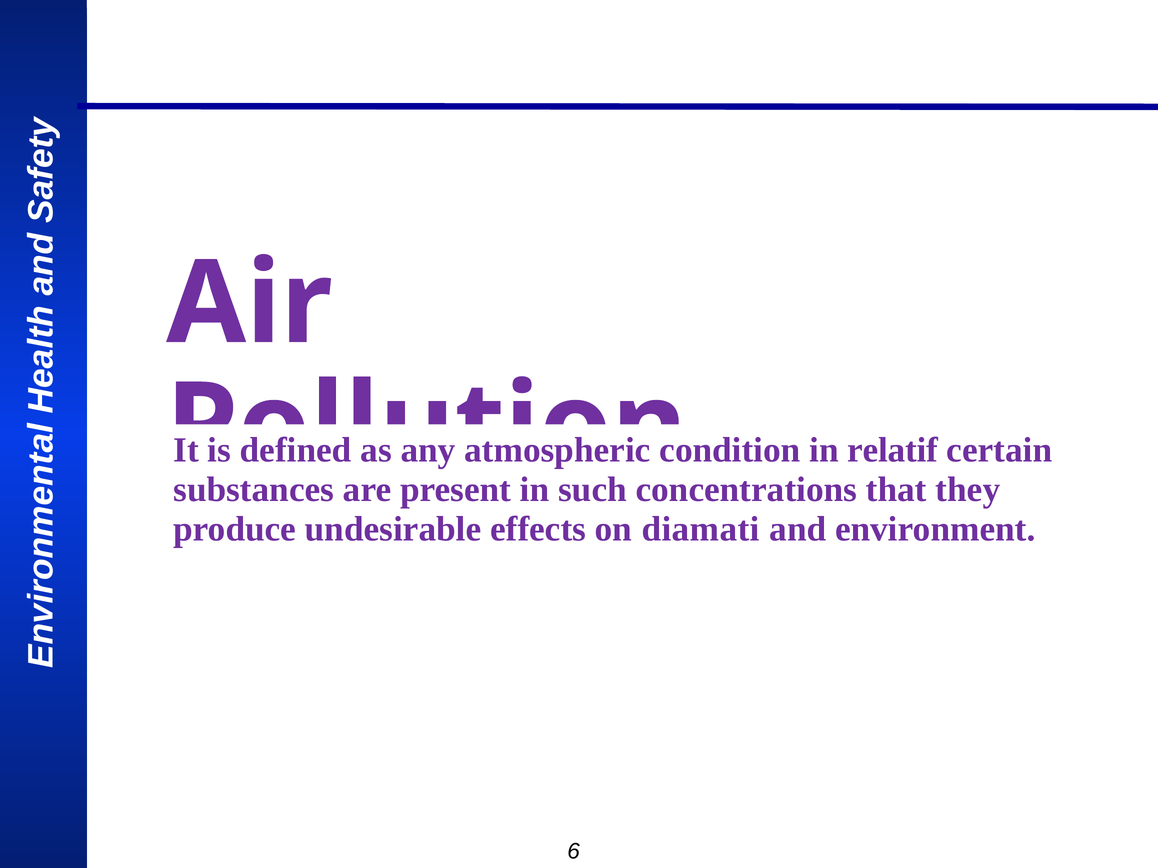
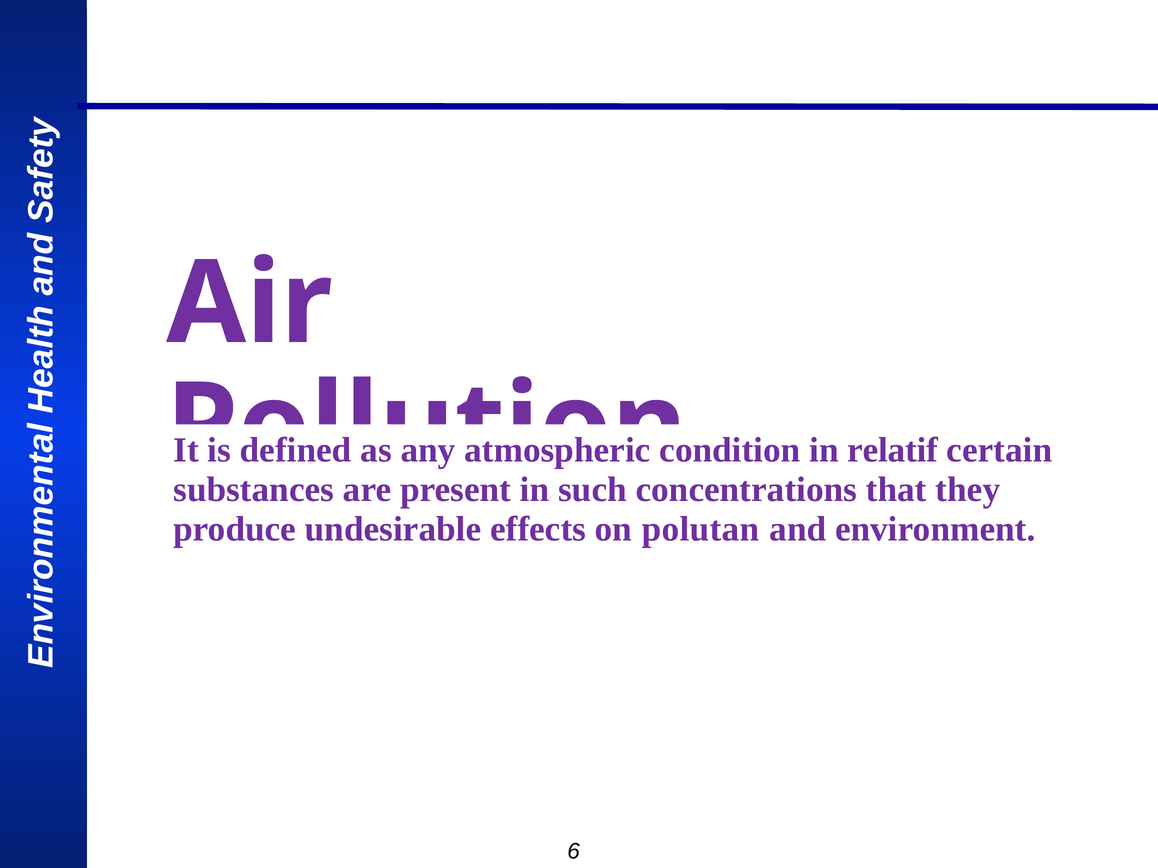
diamati: diamati -> polutan (701, 529)
